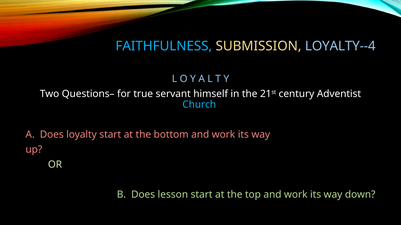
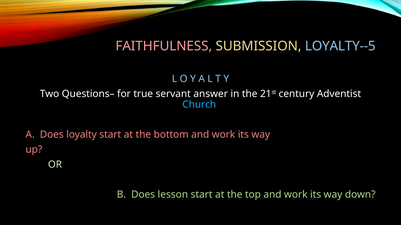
FAITHFULNESS colour: light blue -> pink (164, 46)
LOYALTY--4: LOYALTY--4 -> LOYALTY--5 (340, 46)
himself: himself -> answer (211, 94)
